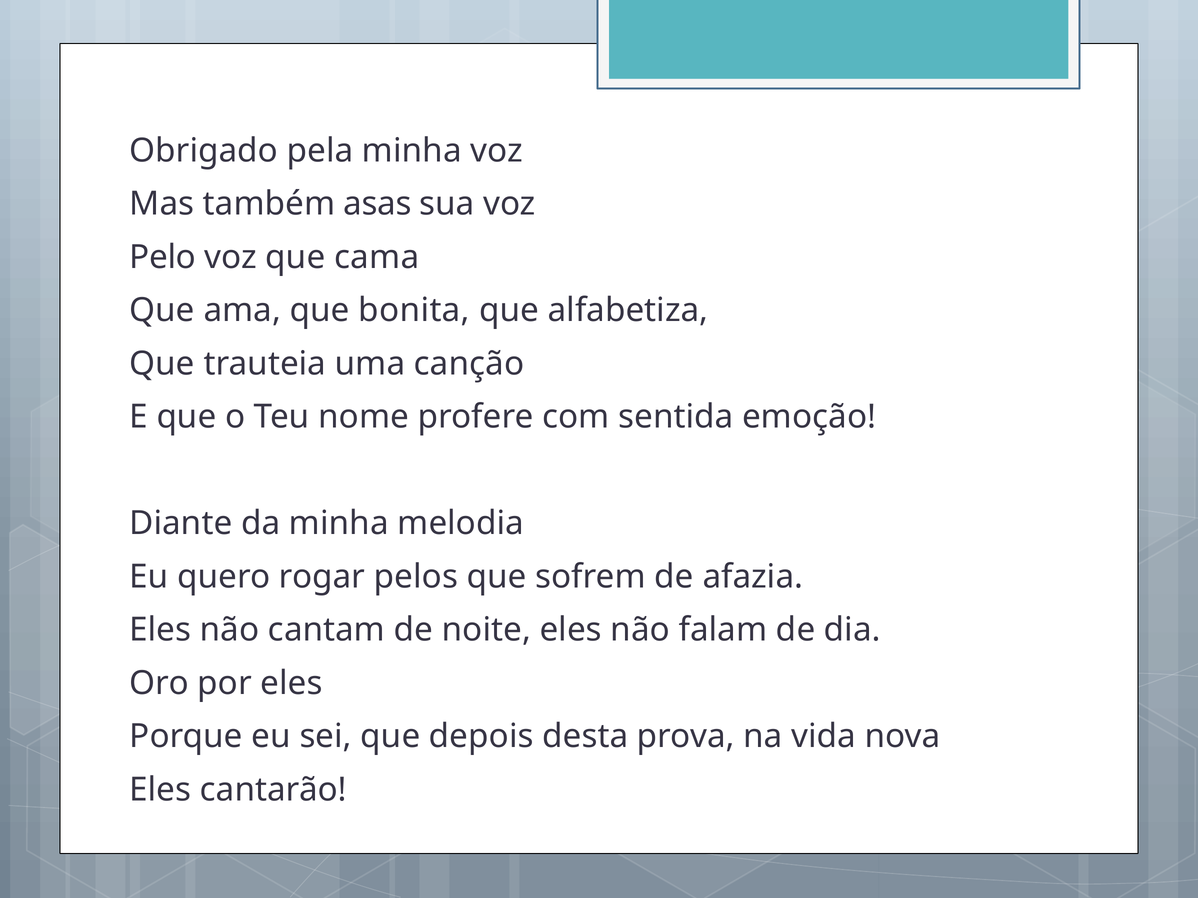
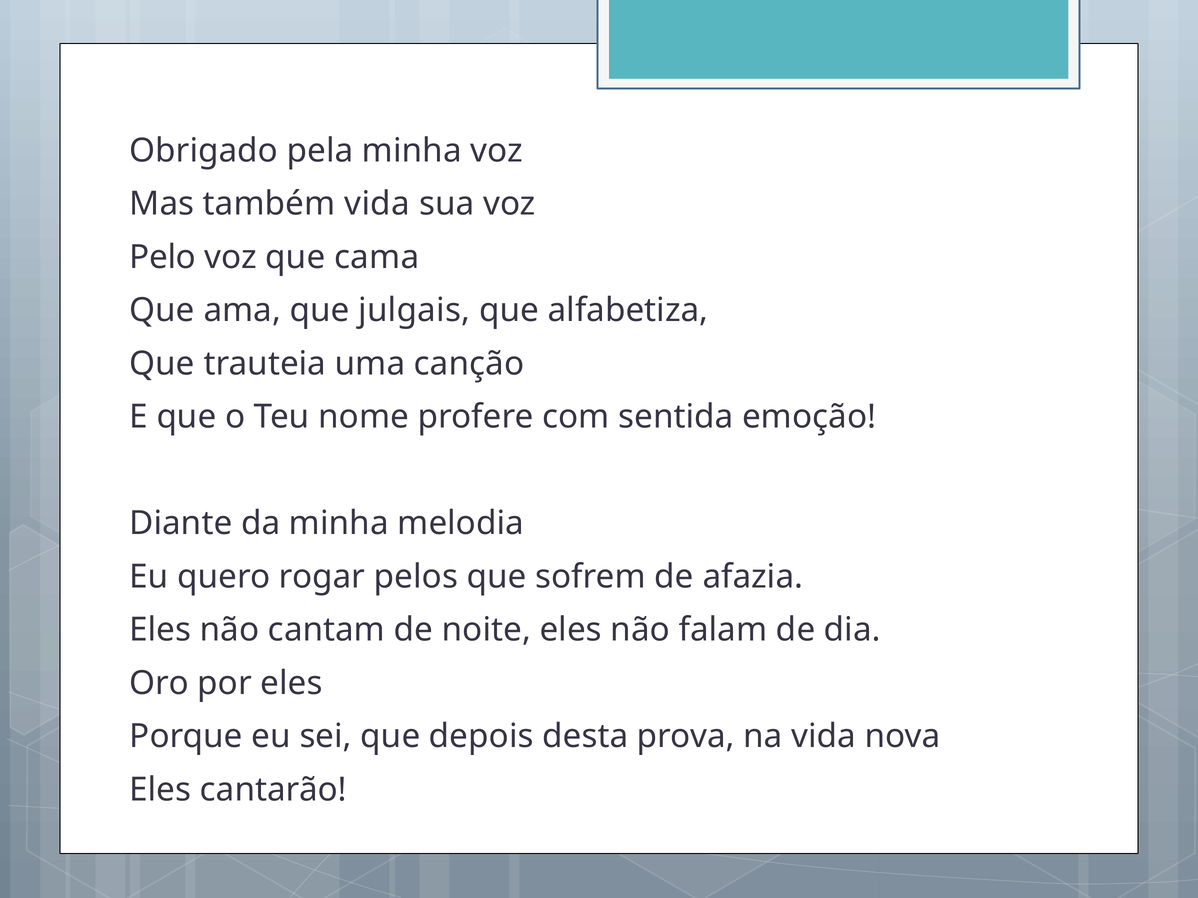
também asas: asas -> vida (377, 204)
bonita: bonita -> julgais (414, 311)
